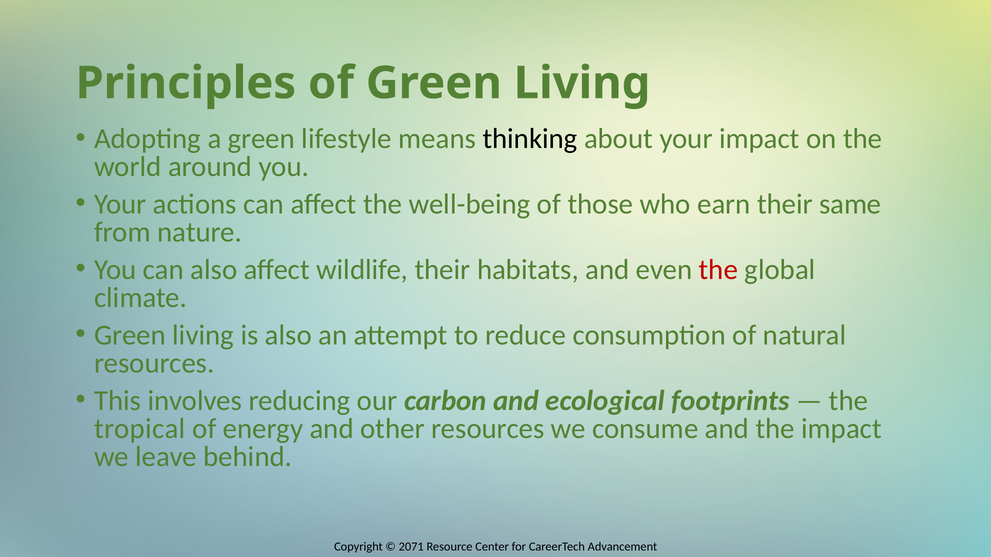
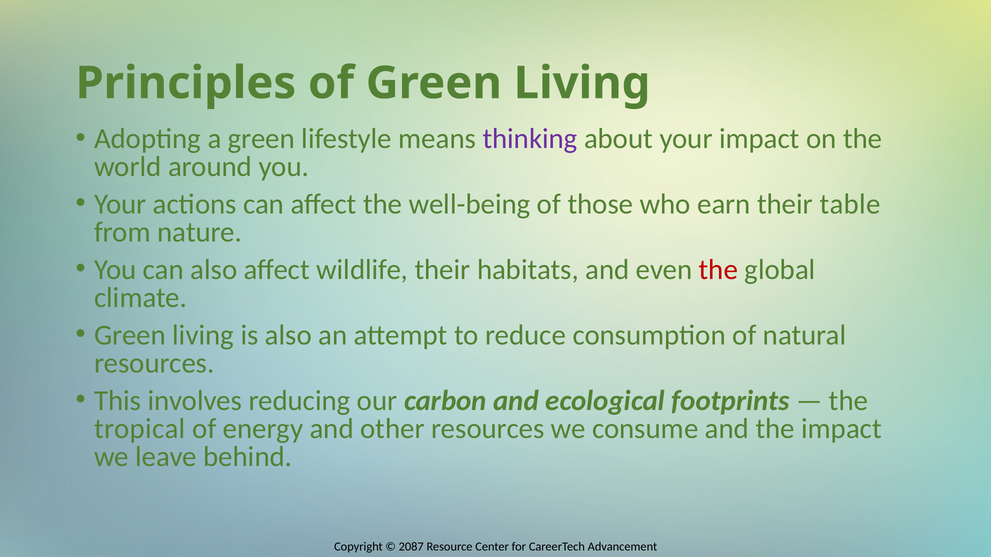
thinking colour: black -> purple (530, 139)
same: same -> table (850, 204)
2071: 2071 -> 2087 (411, 547)
